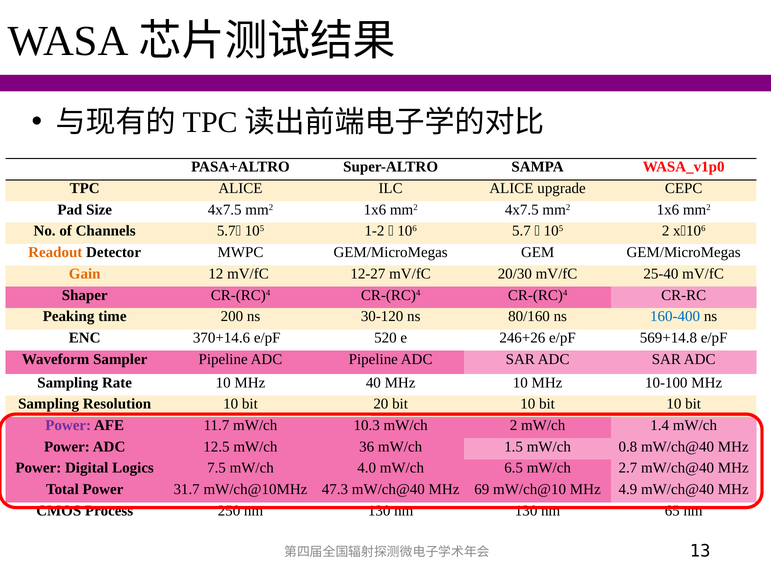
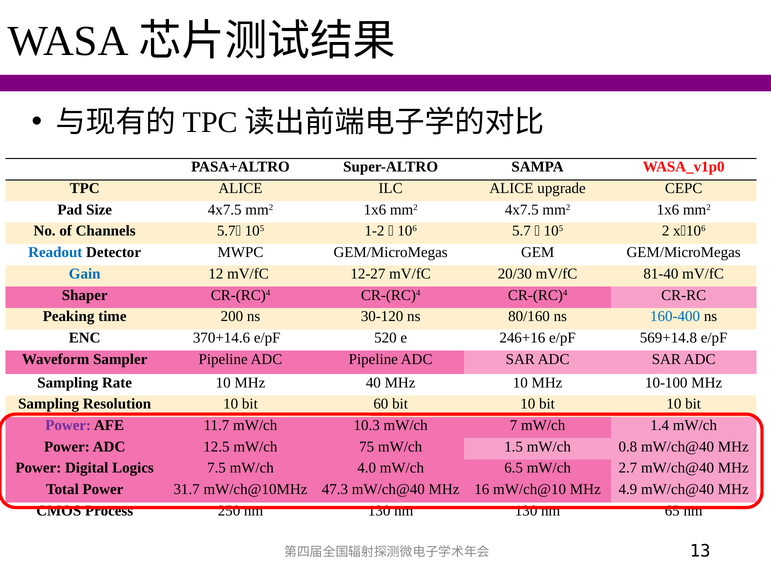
Readout colour: orange -> blue (55, 252)
Gain colour: orange -> blue (85, 274)
25-40: 25-40 -> 81-40 (661, 274)
246+26: 246+26 -> 246+16 (522, 338)
20: 20 -> 60 (381, 404)
mW/ch 2: 2 -> 7 (514, 425)
36: 36 -> 75 (367, 447)
69: 69 -> 16 (482, 490)
